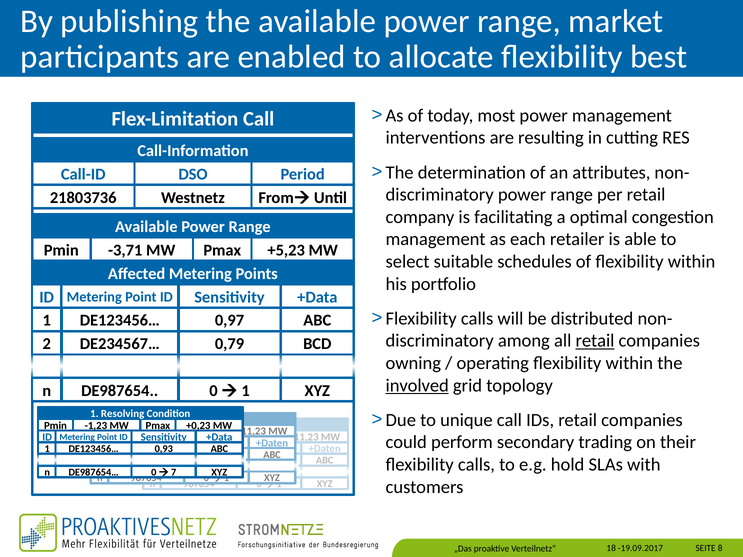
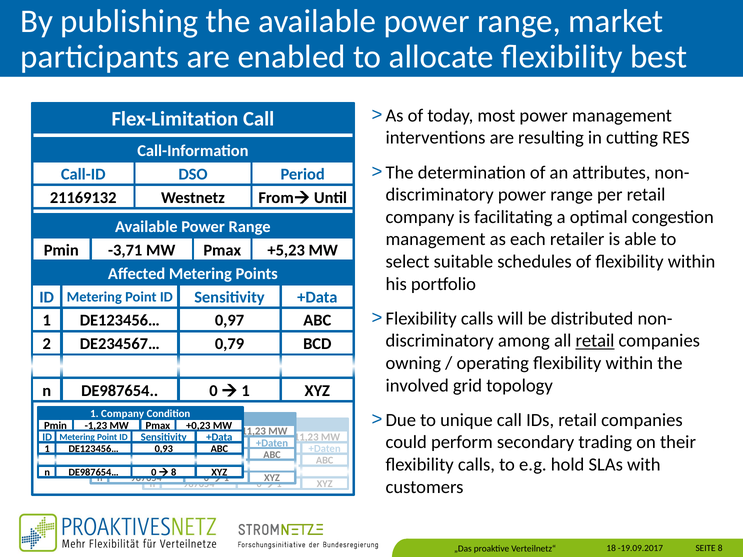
21803736: 21803736 -> 21169132 (83, 198)
involved underline: present -> none (417, 386)
1 Resolving: Resolving -> Company (123, 414)
7: 7 -> 8 (174, 472)
